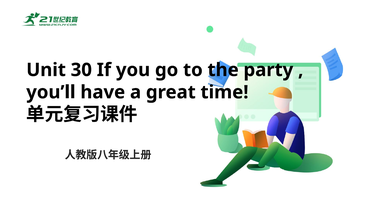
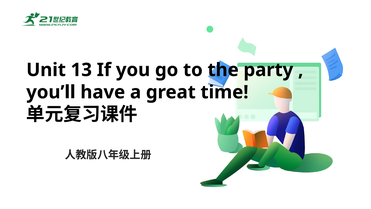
30: 30 -> 13 (81, 70)
